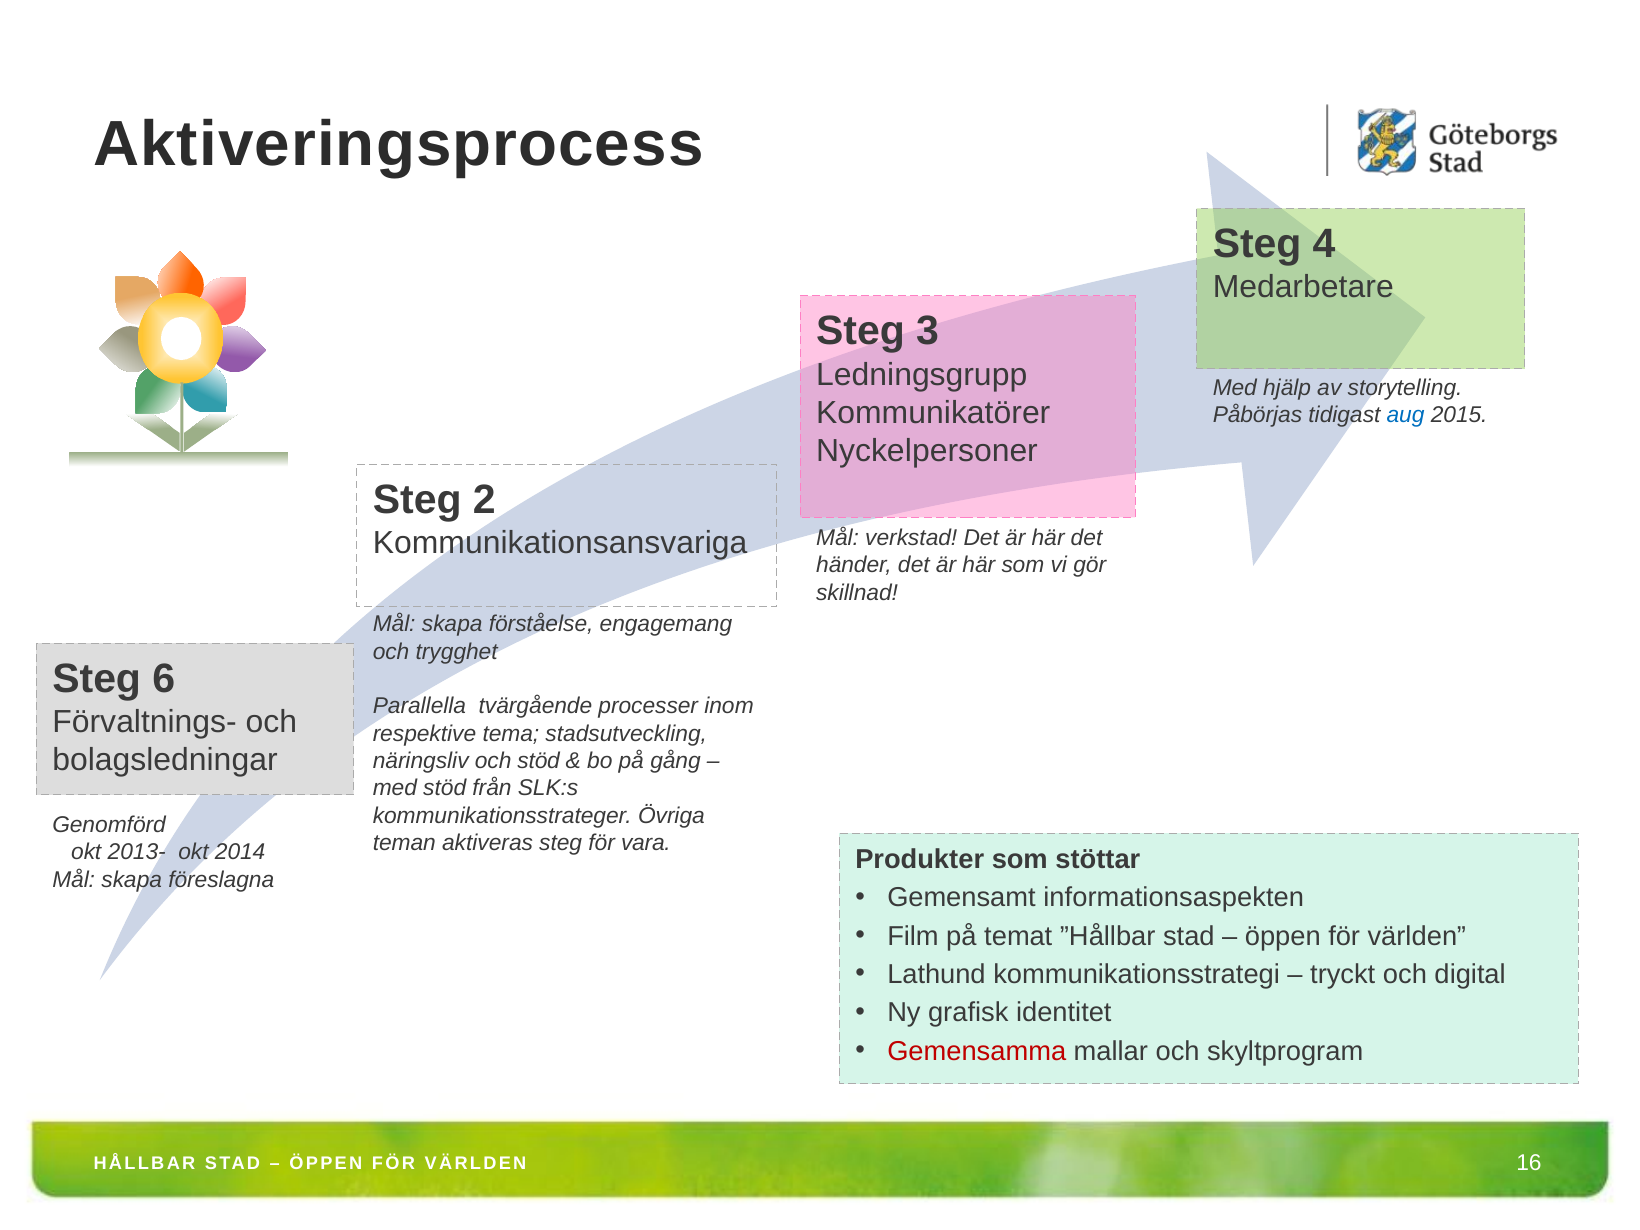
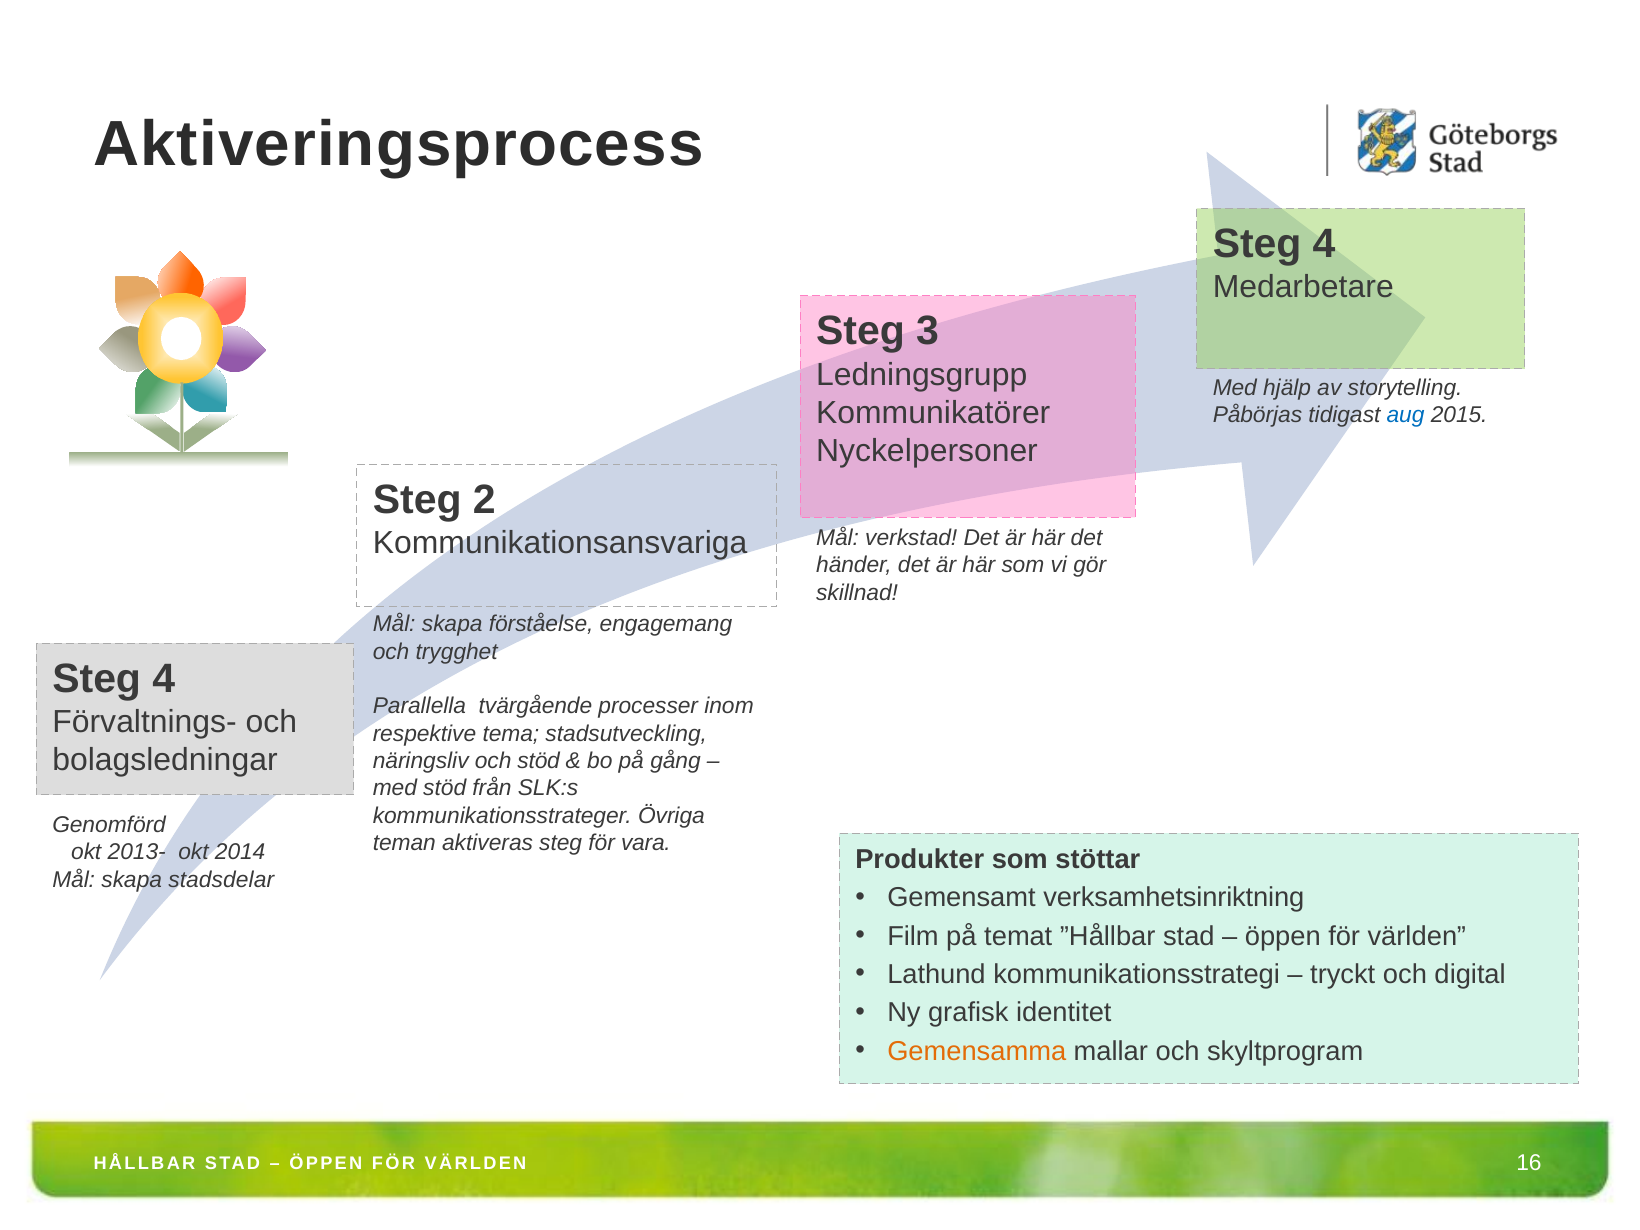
6: 6 -> 4 (164, 679)
föreslagna: föreslagna -> stadsdelar (221, 880)
informationsaspekten: informationsaspekten -> verksamhetsinriktning (1174, 898)
Gemensamma colour: red -> orange (977, 1051)
